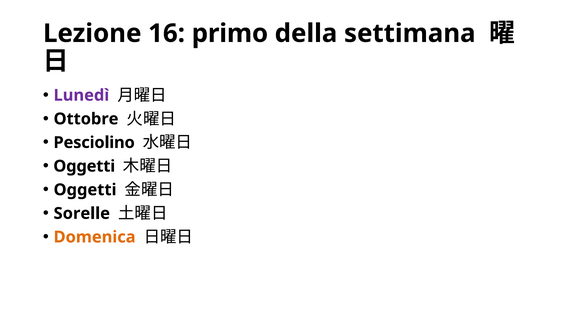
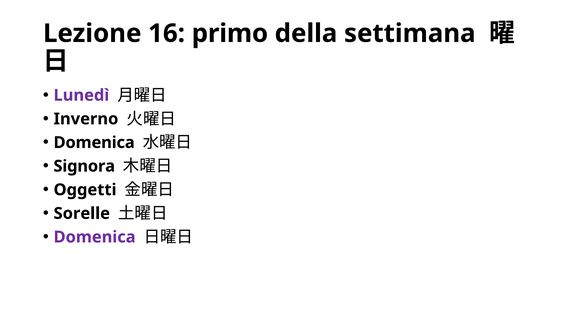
Ottobre: Ottobre -> Inverno (86, 119)
Pesciolino: Pesciolino -> Domenica (94, 143)
Oggetti: Oggetti -> Signora (84, 166)
Domenica colour: orange -> purple (95, 237)
